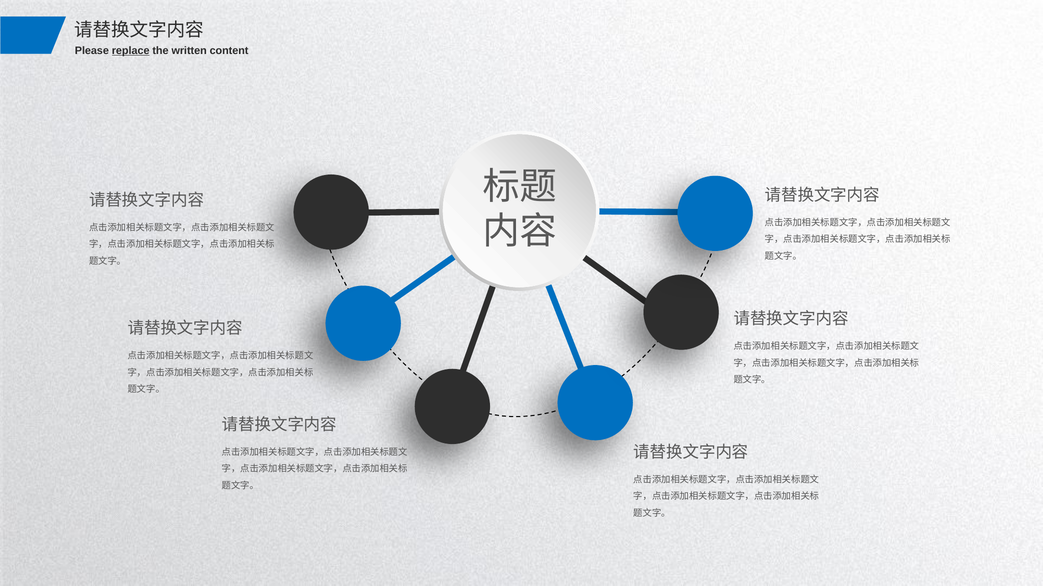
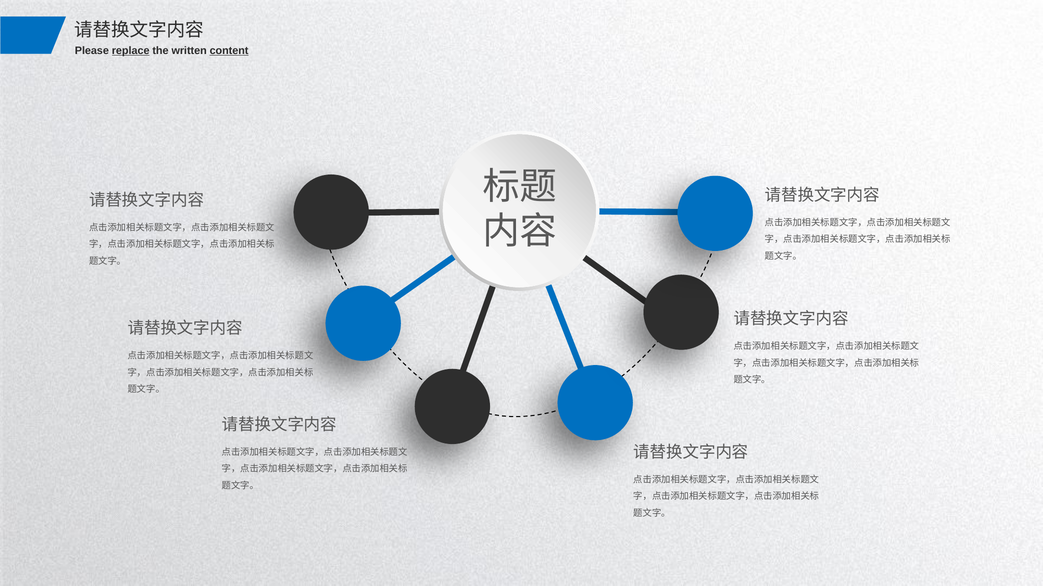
content underline: none -> present (229, 51)
